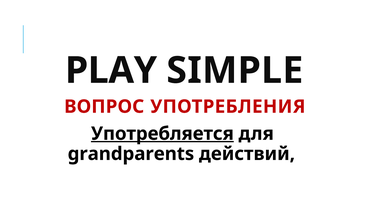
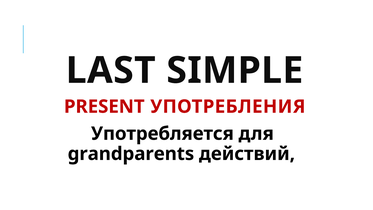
PLAY: PLAY -> LAST (111, 70)
ВОПРОС: ВОПРОС -> PRESENT (104, 107)
Употребляется underline: present -> none (162, 134)
